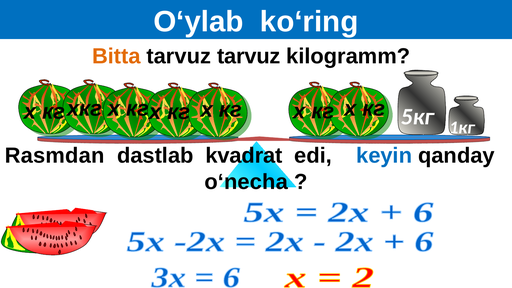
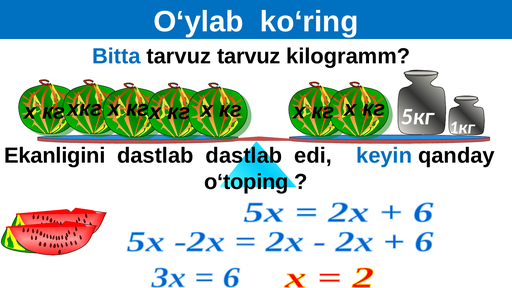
Bitta colour: orange -> blue (116, 56)
Rasmdan: Rasmdan -> Ekanligini (55, 156)
dastlab kvadrat: kvadrat -> dastlab (244, 156)
o‘necha: o‘necha -> o‘toping (246, 182)
